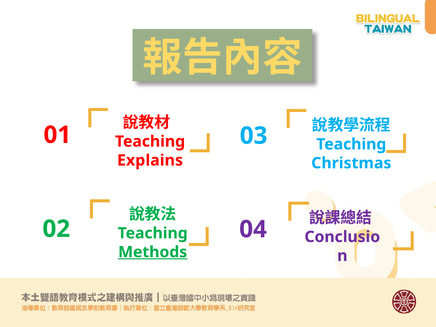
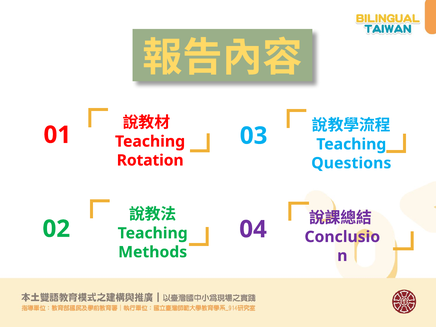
Explains: Explains -> Rotation (150, 160)
Christmas: Christmas -> Questions (351, 163)
Methods underline: present -> none (153, 252)
